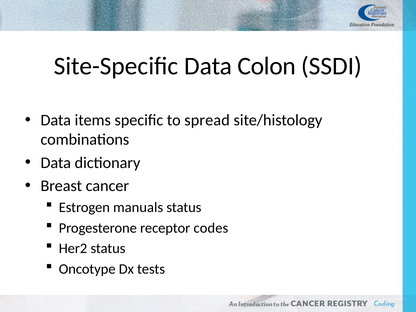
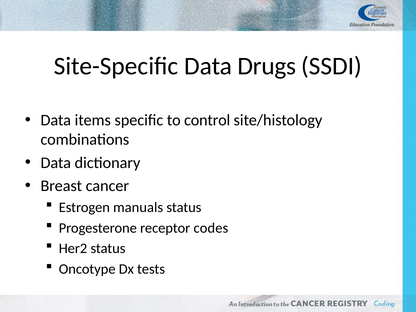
Colon: Colon -> Drugs (267, 66)
spread: spread -> control (207, 120)
